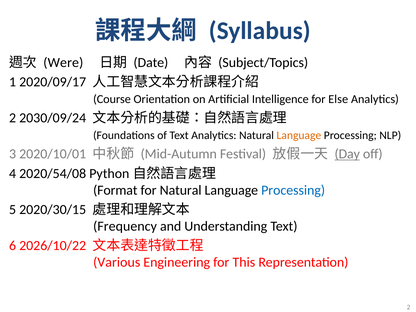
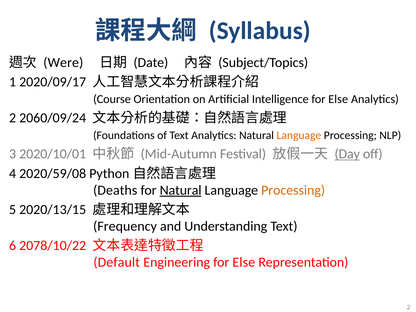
2030/09/24: 2030/09/24 -> 2060/09/24 (53, 118)
2020/54/08: 2020/54/08 -> 2020/59/08 (53, 173)
Format: Format -> Deaths (115, 190)
Natural underline: none -> present (181, 190)
Processing colour: blue -> orange (293, 190)
2020/30/15: 2020/30/15 -> 2020/13/15 (53, 210)
2026/10/22: 2026/10/22 -> 2078/10/22 (53, 246)
Various: Various -> Default (117, 262)
Engineering for This: This -> Else (244, 262)
